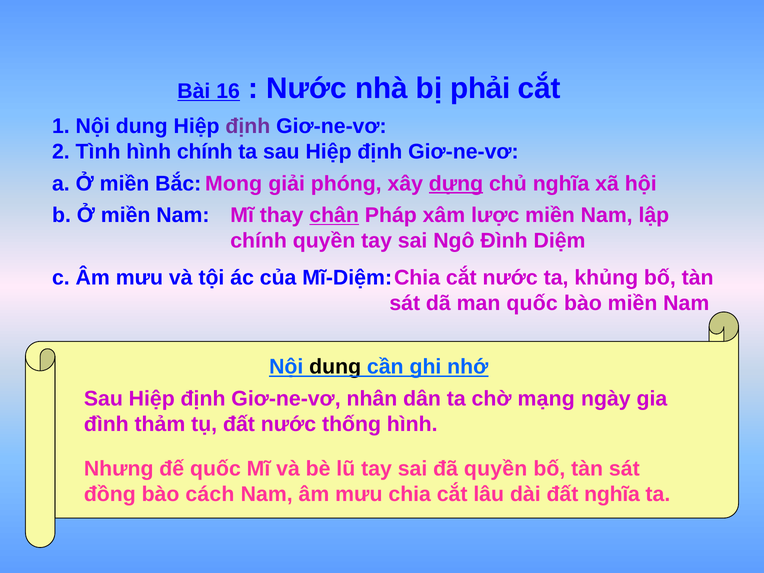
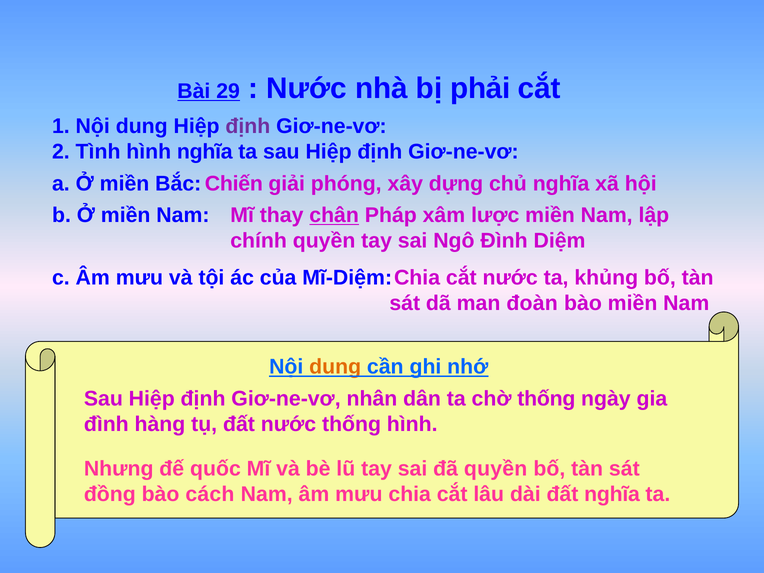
16: 16 -> 29 (228, 91)
hình chính: chính -> nghĩa (205, 152)
Mong: Mong -> Chiến (234, 184)
dựng underline: present -> none (456, 184)
man quốc: quốc -> đoàn (532, 303)
dung colour: black -> orange (335, 367)
chờ mạng: mạng -> thống (546, 399)
thảm: thảm -> hàng (160, 424)
